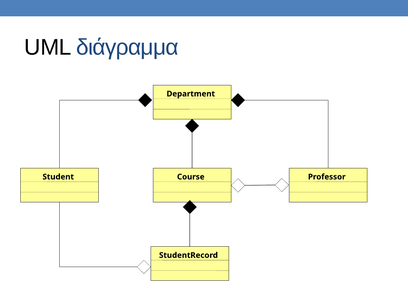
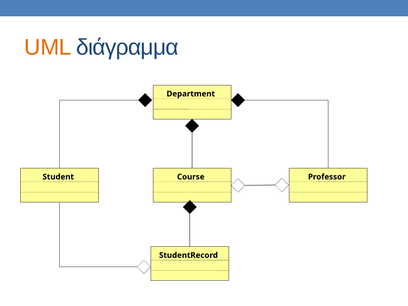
UML colour: black -> orange (48, 47)
